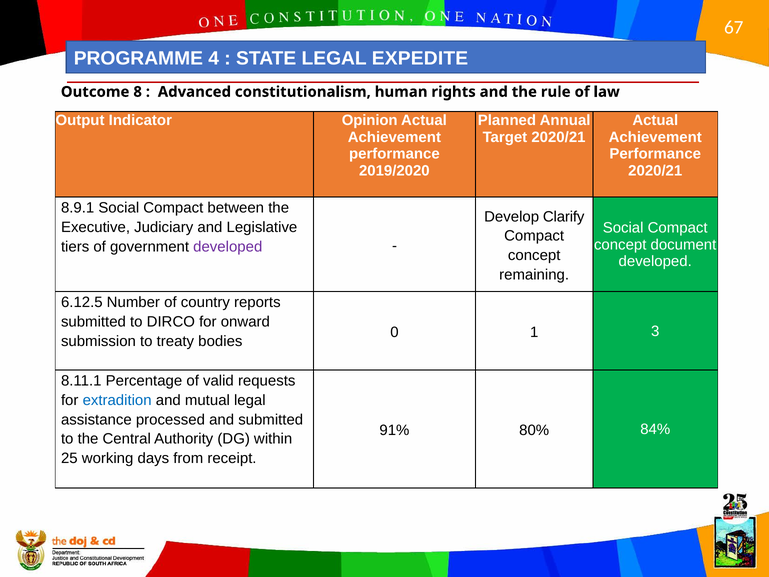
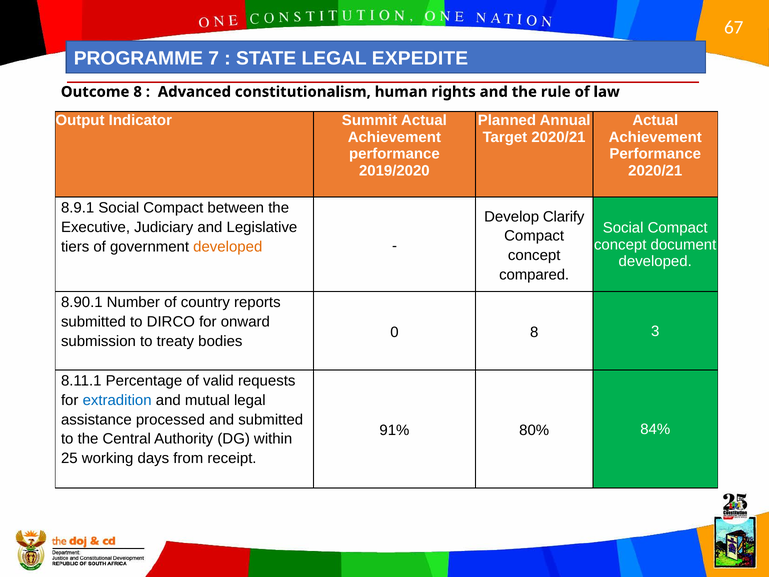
4: 4 -> 7 (214, 58)
Opinion: Opinion -> Summit (370, 120)
developed colour: purple -> orange (228, 247)
remaining: remaining -> compared (534, 274)
6.12.5: 6.12.5 -> 8.90.1 (82, 302)
0 1: 1 -> 8 (534, 332)
